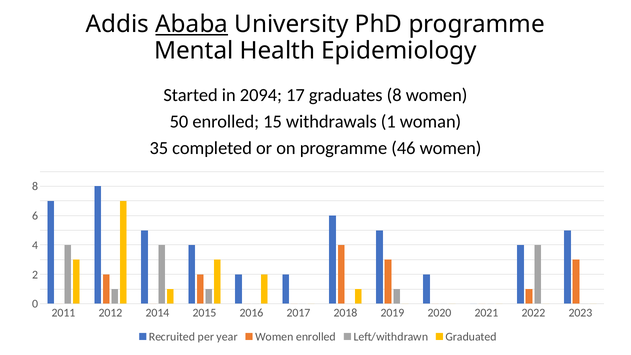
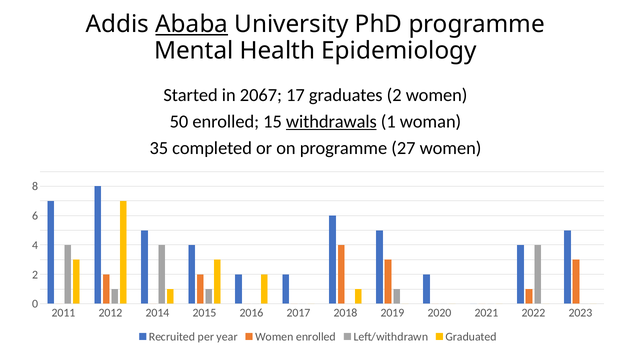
2094: 2094 -> 2067 (261, 95)
graduates 8: 8 -> 2 (394, 95)
withdrawals underline: none -> present (331, 122)
46: 46 -> 27 (403, 148)
